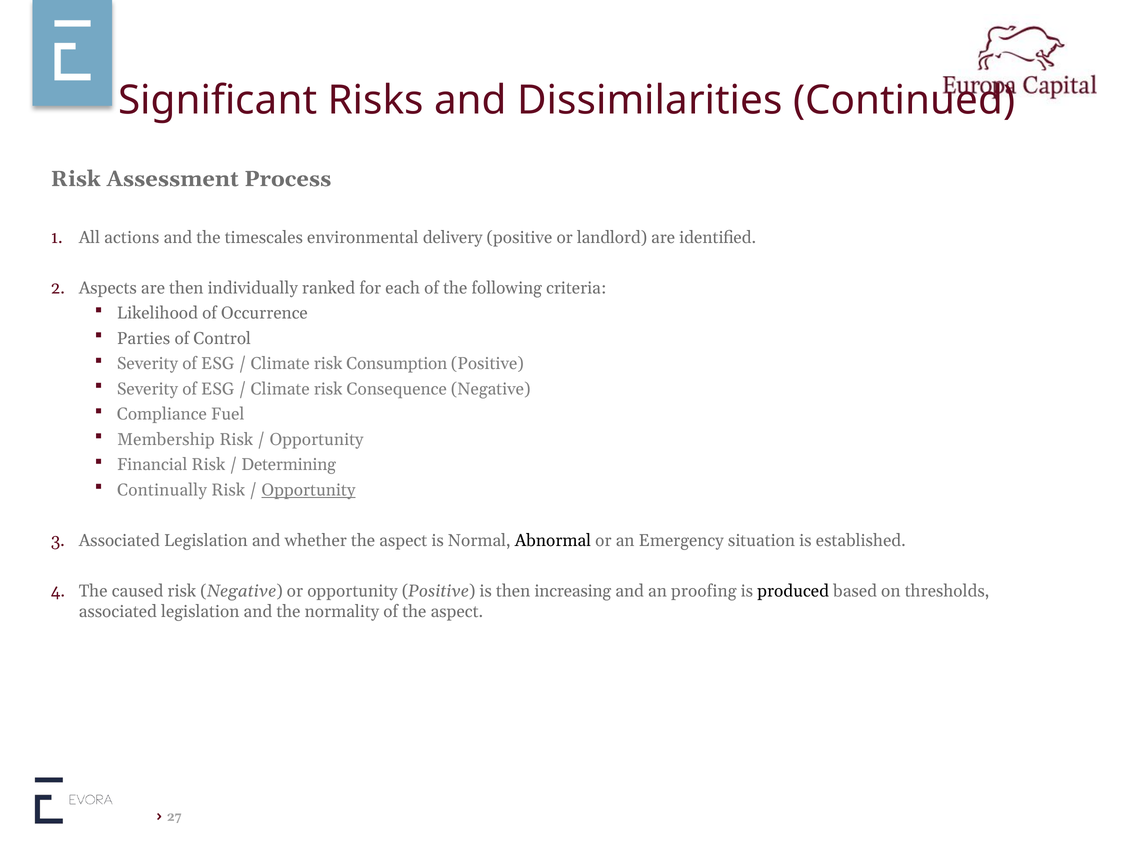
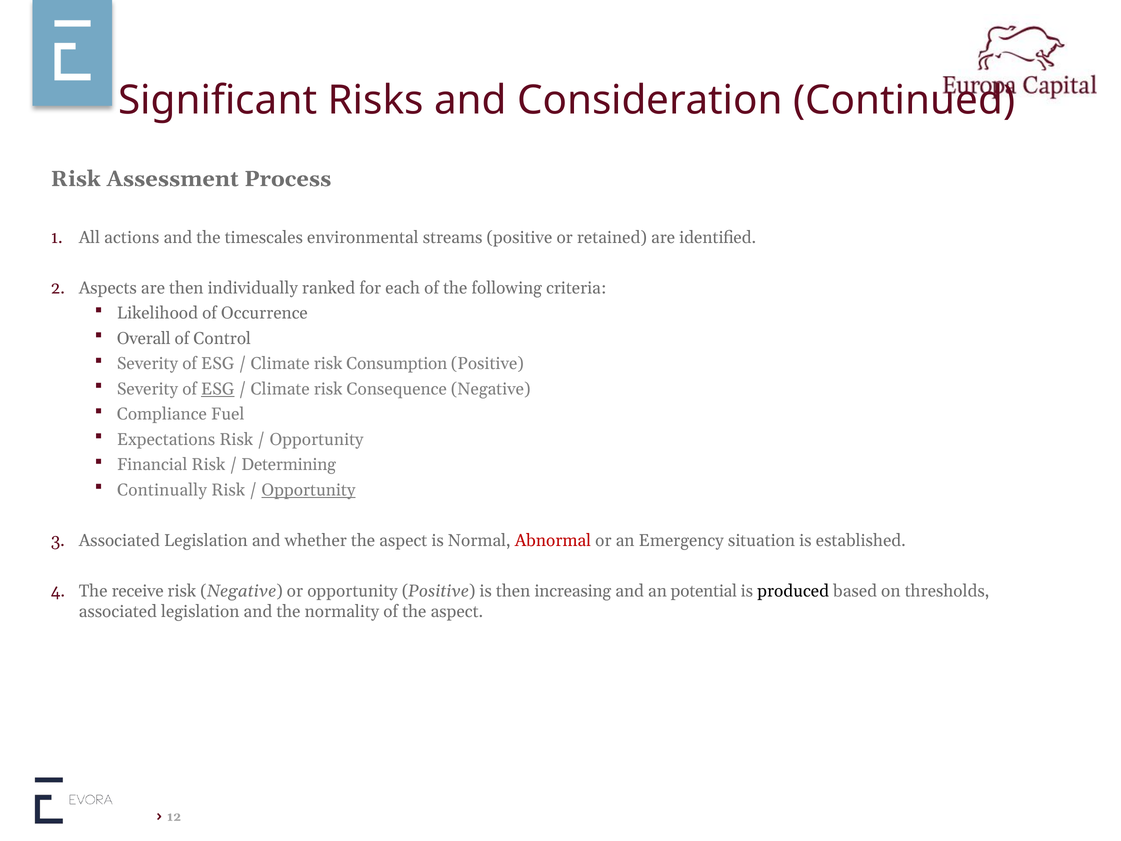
Dissimilarities: Dissimilarities -> Consideration (650, 100)
delivery: delivery -> streams (453, 237)
landlord: landlord -> retained (612, 237)
Parties: Parties -> Overall (144, 338)
ESG underline: none -> present (218, 389)
Membership: Membership -> Expectations (166, 439)
Abnormal colour: black -> red (553, 540)
caused: caused -> receive (138, 591)
proofing: proofing -> potential (704, 591)
27: 27 -> 12 (174, 816)
